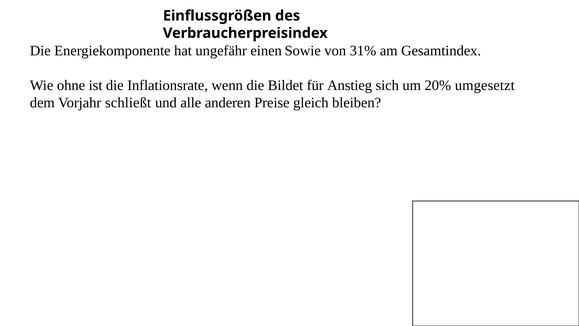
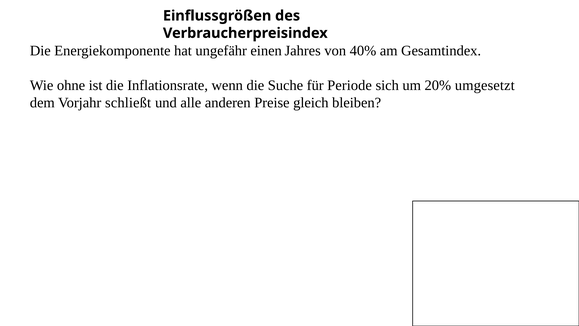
Sowie: Sowie -> Jahres (303, 51)
31%: 31% -> 40% (363, 51)
Bildet: Bildet -> Suche (285, 85)
Anstieg: Anstieg -> Periode (350, 85)
